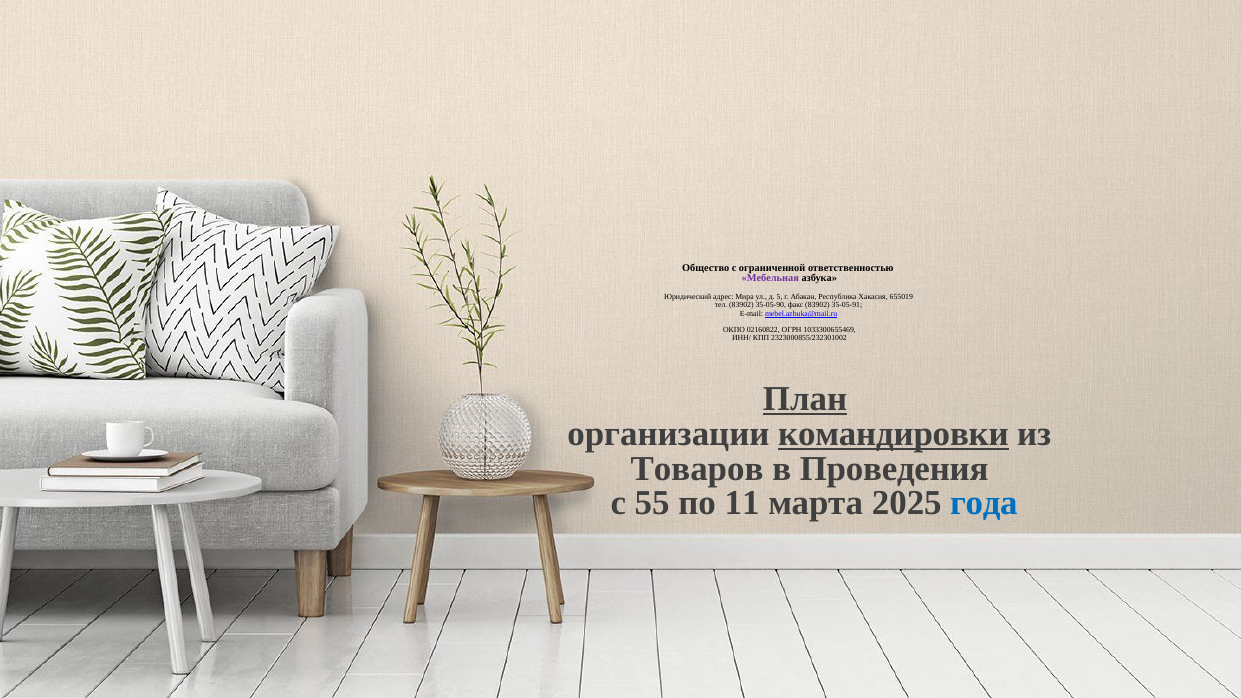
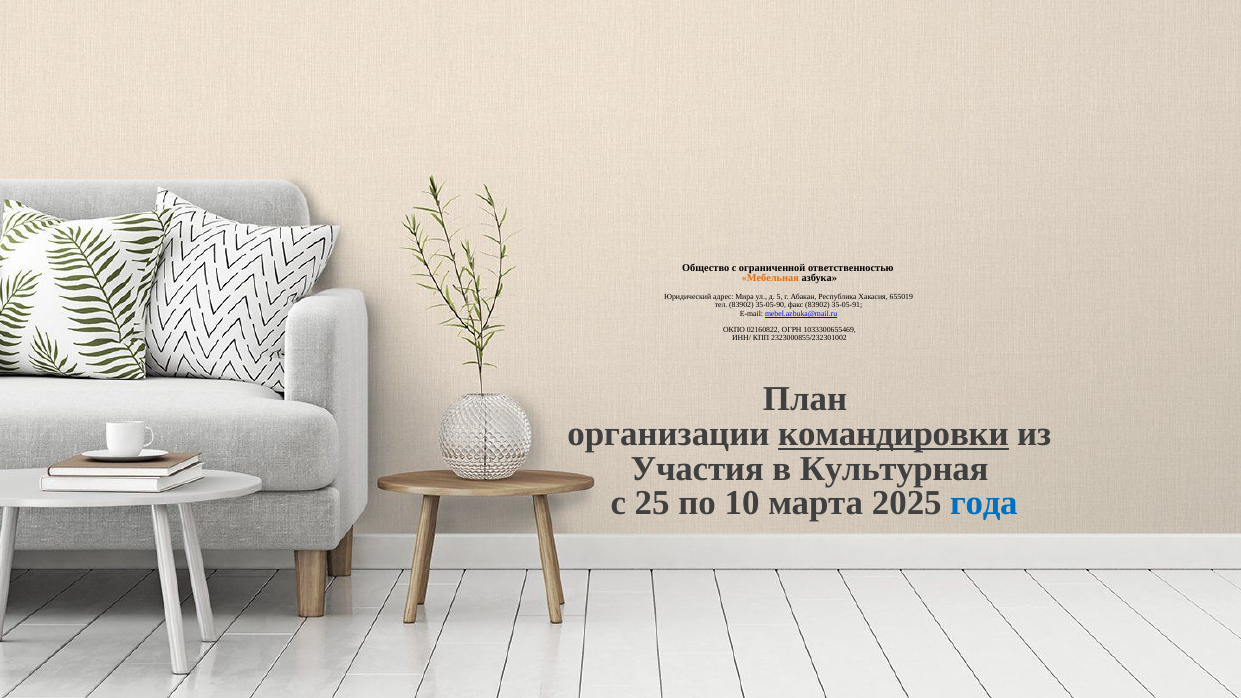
Мебельная colour: purple -> orange (770, 279)
План underline: present -> none (805, 399)
Товаров: Товаров -> Участия (697, 469)
Проведения: Проведения -> Культурная (894, 469)
55: 55 -> 25 (652, 503)
11: 11 -> 10 (742, 503)
